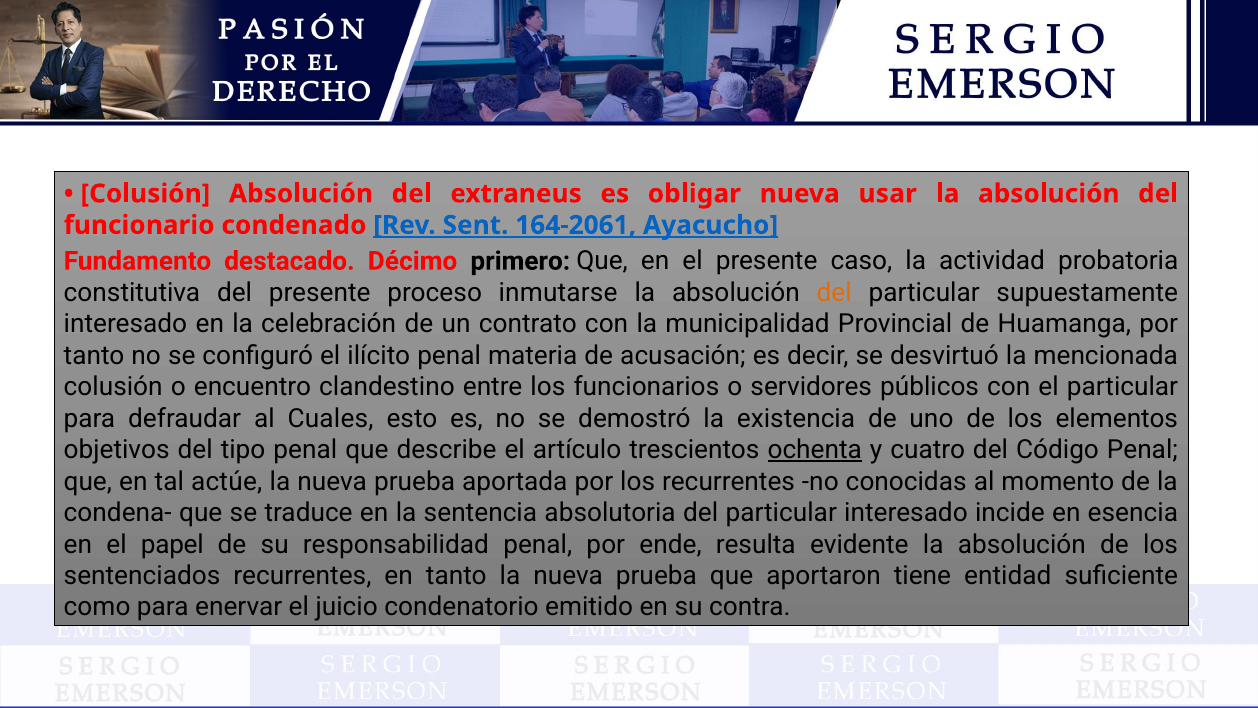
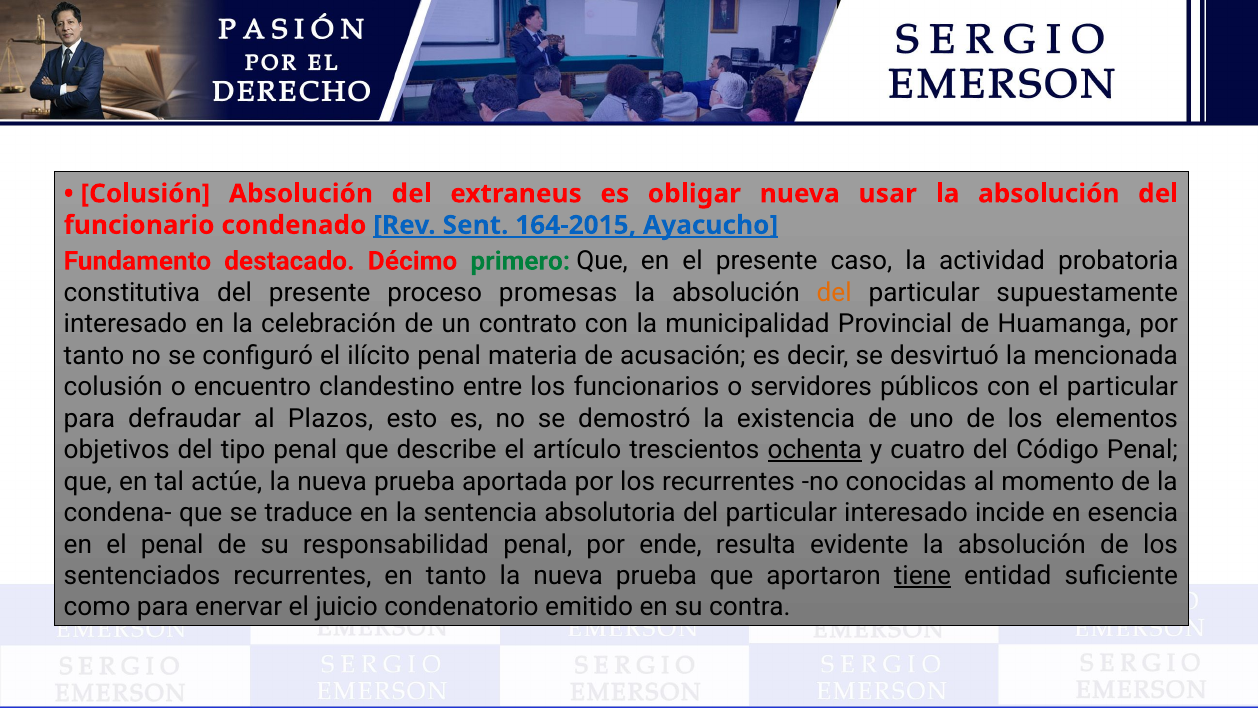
164-2061: 164-2061 -> 164-2015 (576, 225)
primero colour: black -> green (520, 261)
inmutarse: inmutarse -> promesas (558, 292)
Cuales: Cuales -> Plazos (331, 418)
el papel: papel -> penal (172, 544)
tiene underline: none -> present (922, 576)
